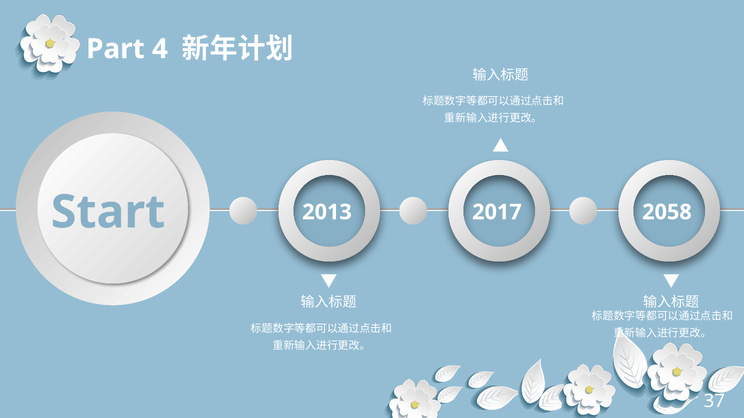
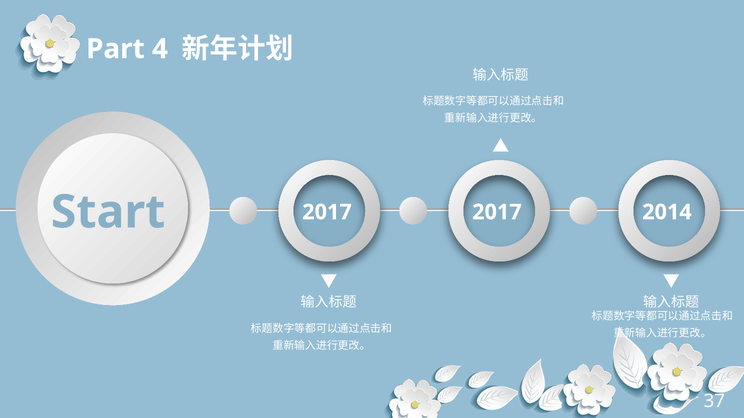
Start 2013: 2013 -> 2017 (327, 212)
2058: 2058 -> 2014 (667, 212)
